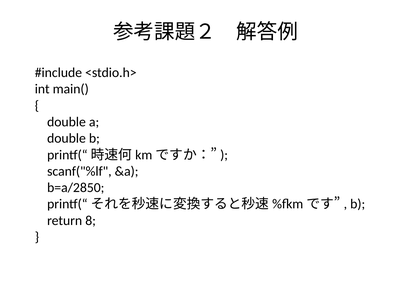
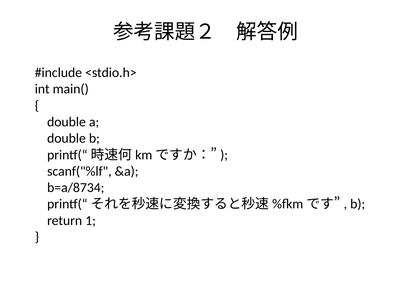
b=a/2850: b=a/2850 -> b=a/8734 (76, 188)
8: 8 -> 1 (91, 221)
